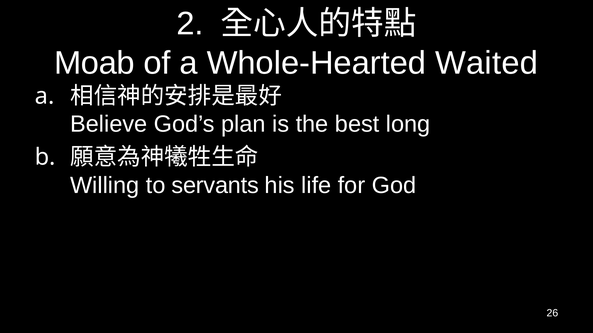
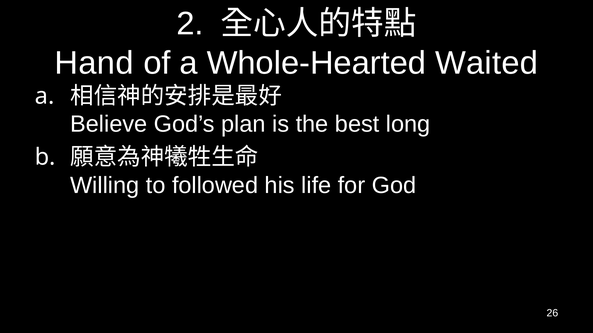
Moab: Moab -> Hand (94, 63)
servants: servants -> followed (215, 186)
